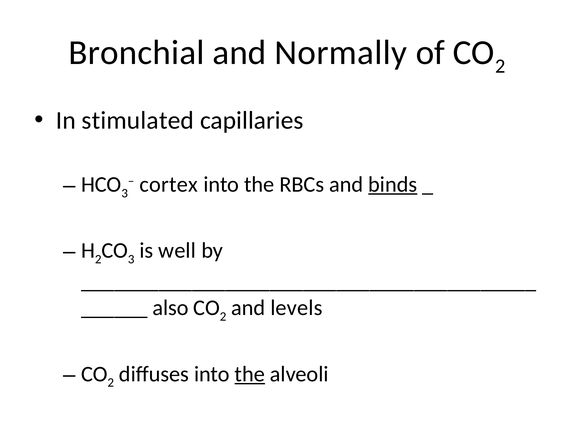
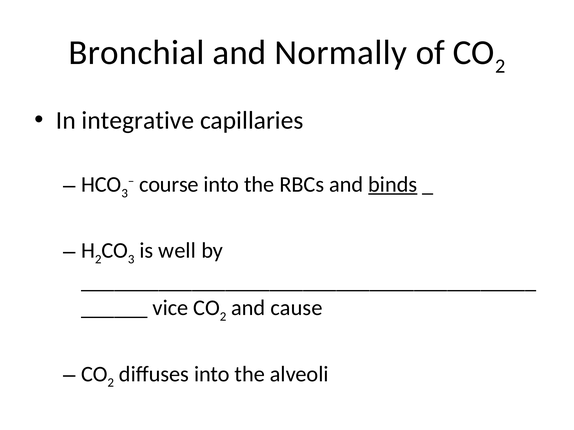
stimulated: stimulated -> integrative (138, 120)
cortex: cortex -> course (169, 185)
also: also -> vice (170, 308)
levels: levels -> cause (296, 308)
the underline: present -> none (250, 374)
